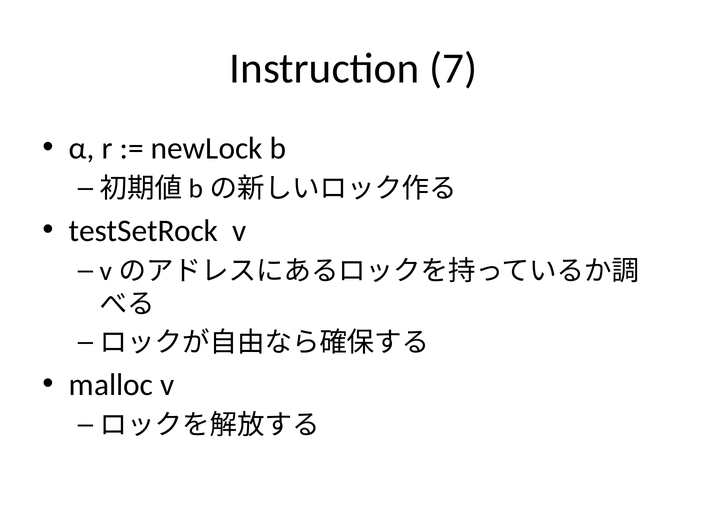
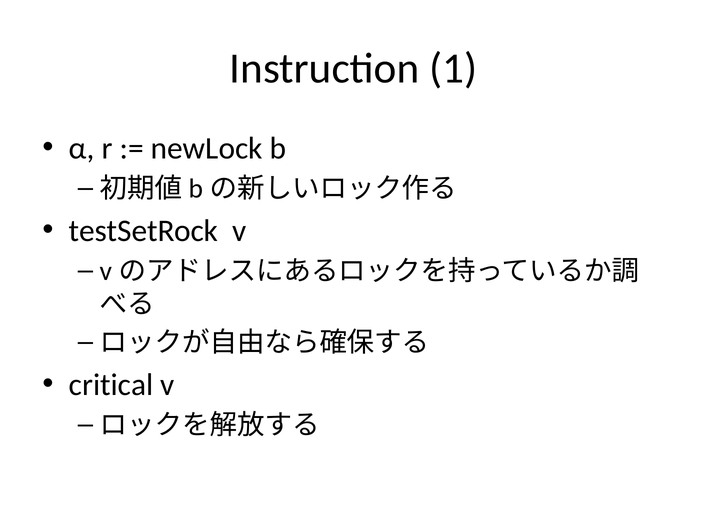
7: 7 -> 1 (453, 68)
malloc: malloc -> critical (111, 385)
